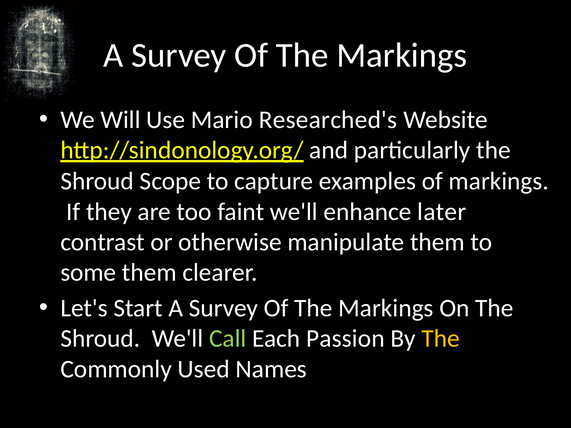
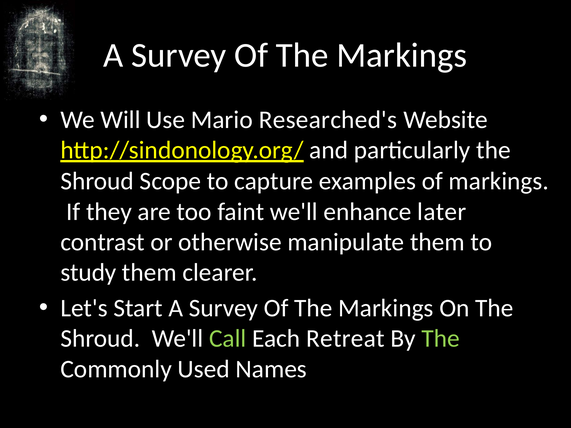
some: some -> study (88, 273)
Passion: Passion -> Retreat (345, 339)
The colour: yellow -> light green (441, 339)
